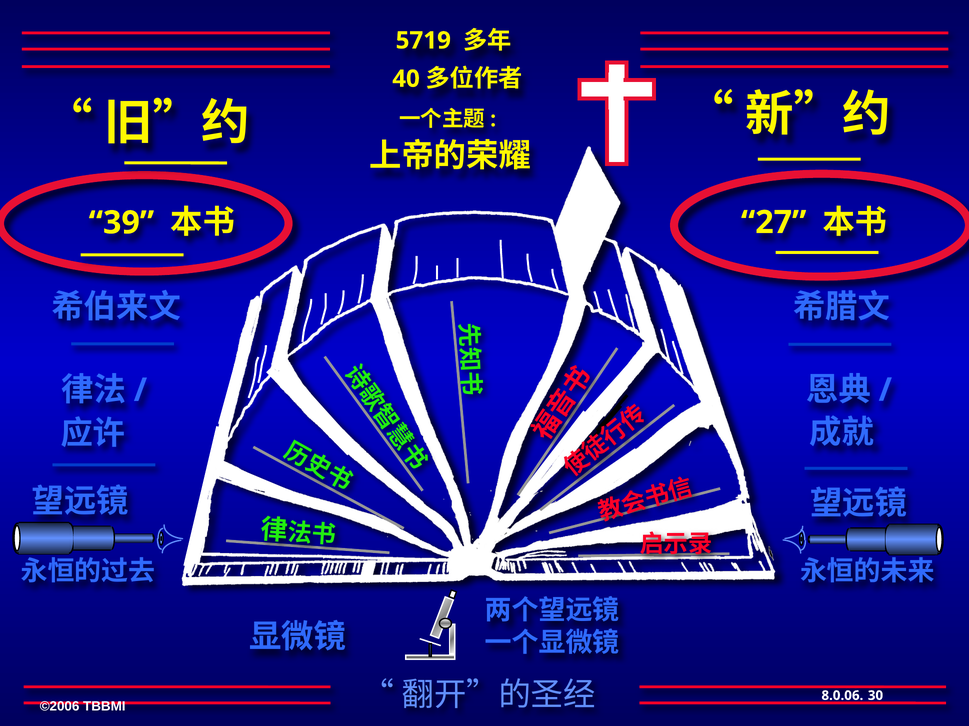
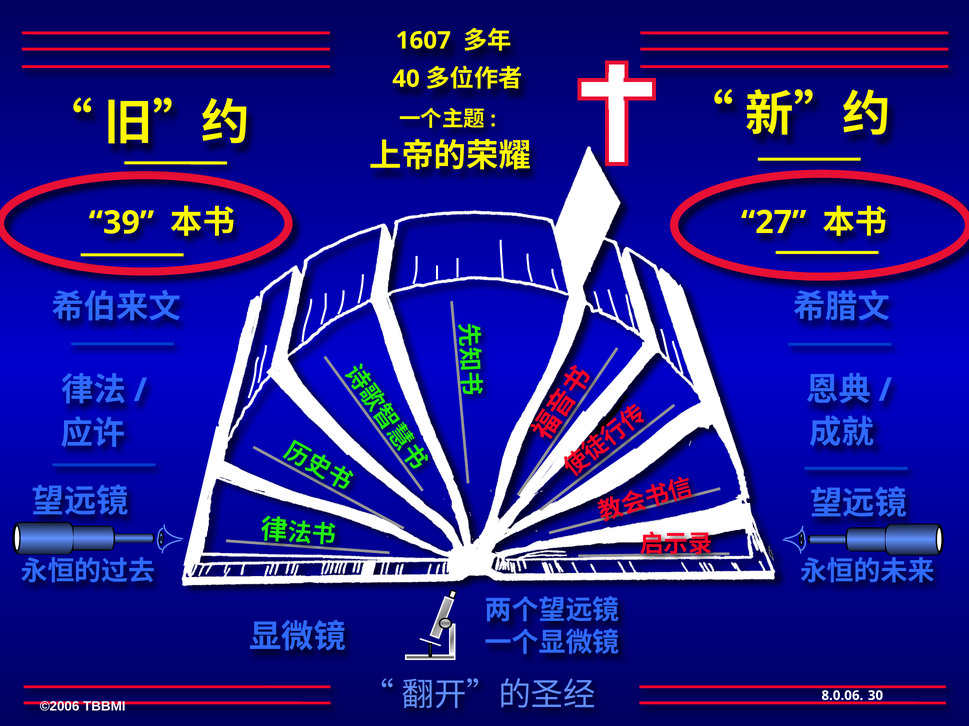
5719: 5719 -> 1607 (423, 41)
